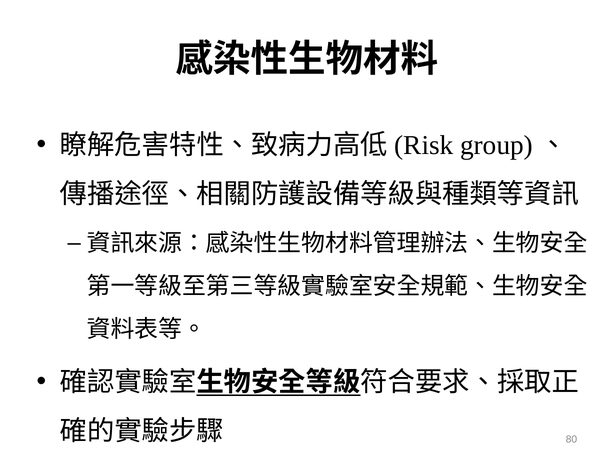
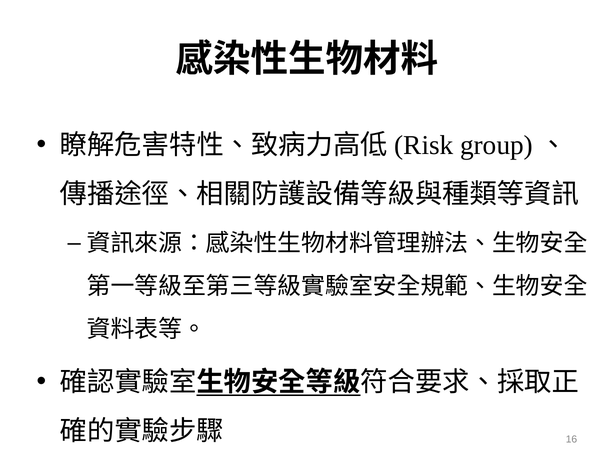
80: 80 -> 16 (571, 440)
